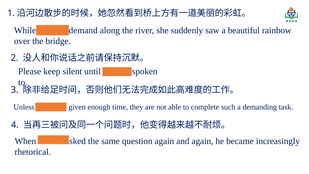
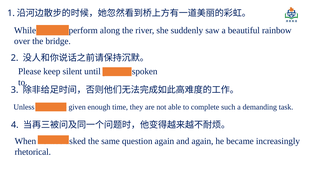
demand: demand -> perform (83, 30)
